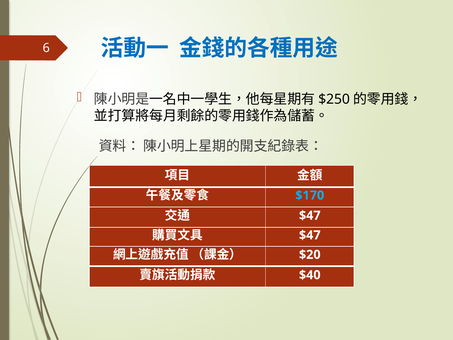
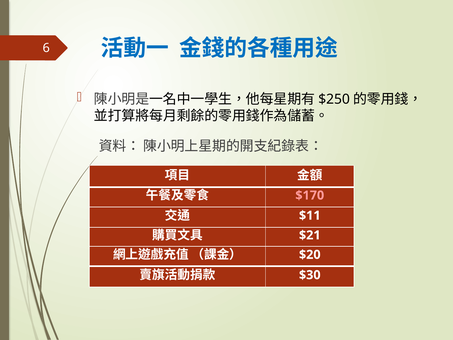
$170 colour: light blue -> pink (310, 195)
$47: $47 -> $11 (310, 215)
$47: $47 -> $21 (310, 235)
$40: $40 -> $30 (310, 275)
